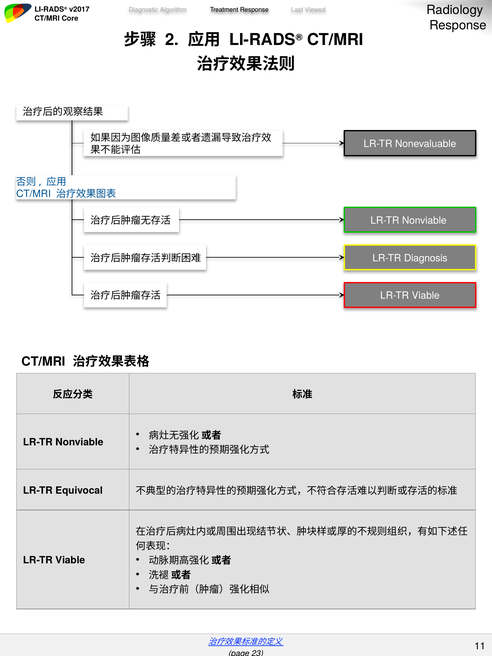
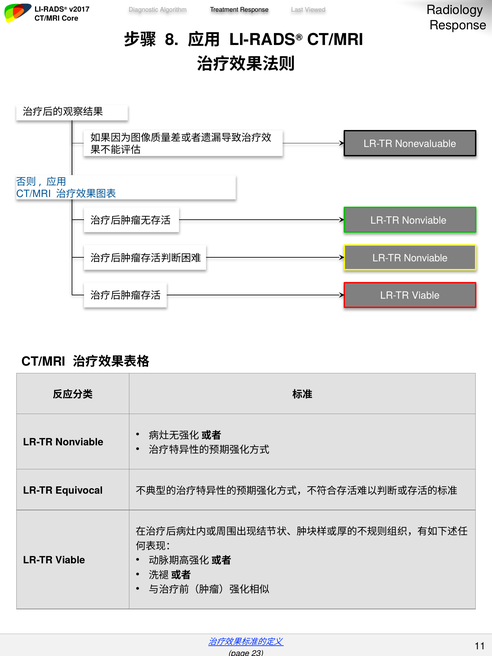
2: 2 -> 8 (172, 40)
Diagnosis: Diagnosis -> Nonviable (426, 258)
